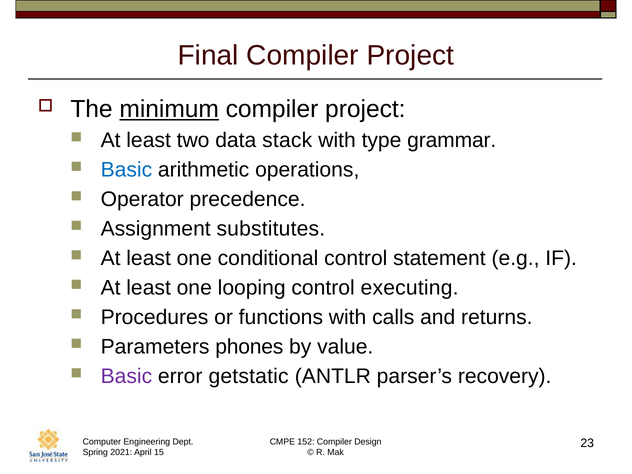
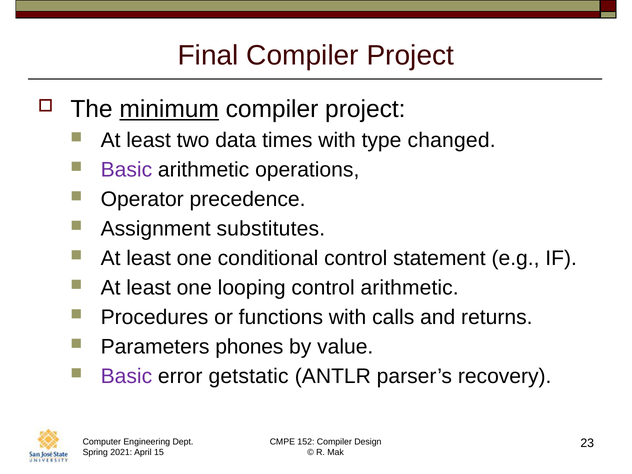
stack: stack -> times (287, 141)
grammar: grammar -> changed (452, 141)
Basic colour: blue -> purple (126, 170)
control executing: executing -> arithmetic (410, 288)
